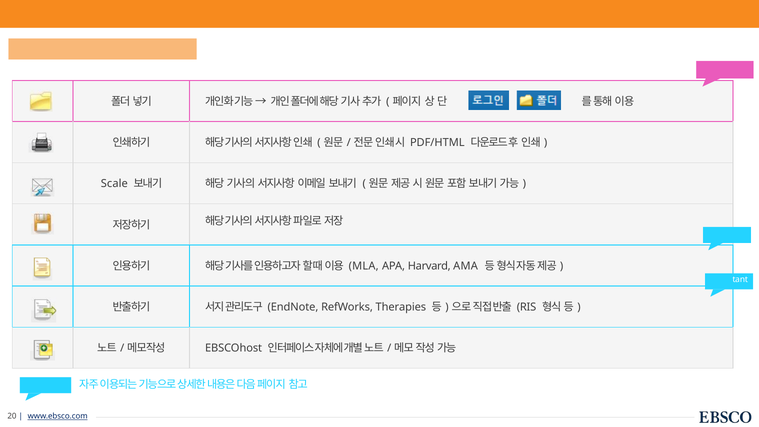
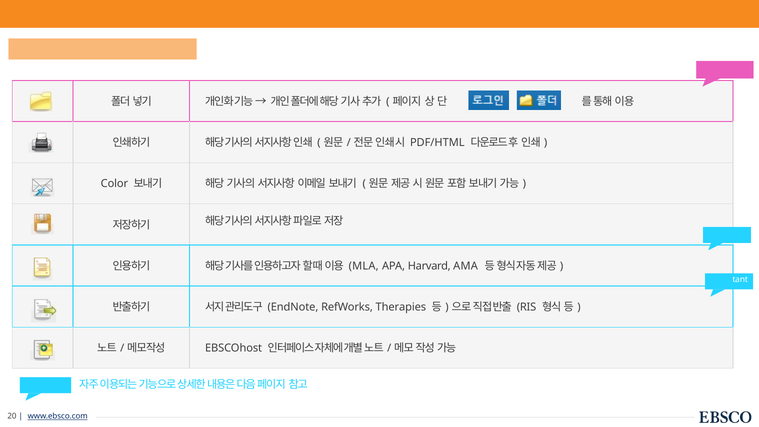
Scale: Scale -> Color (114, 184)
